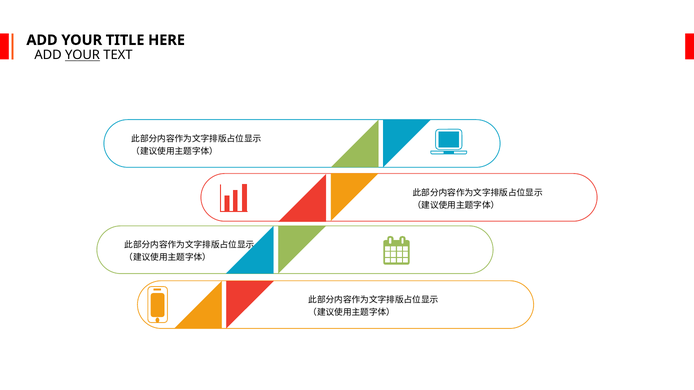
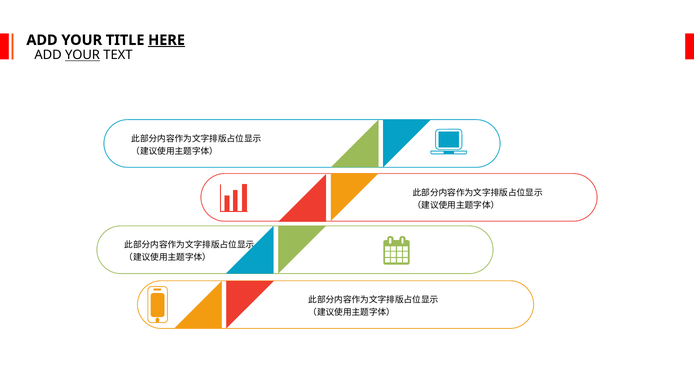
HERE underline: none -> present (167, 40)
